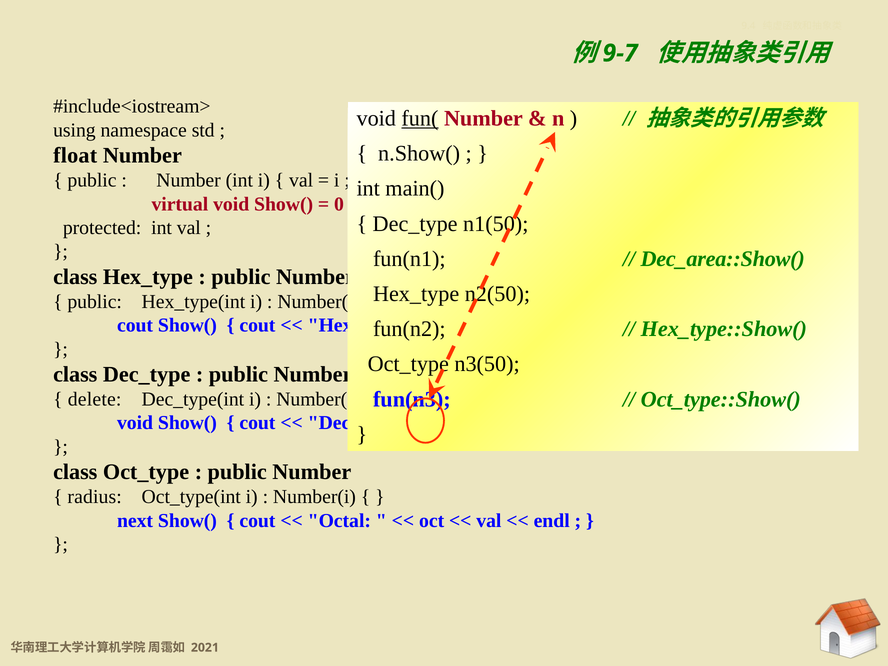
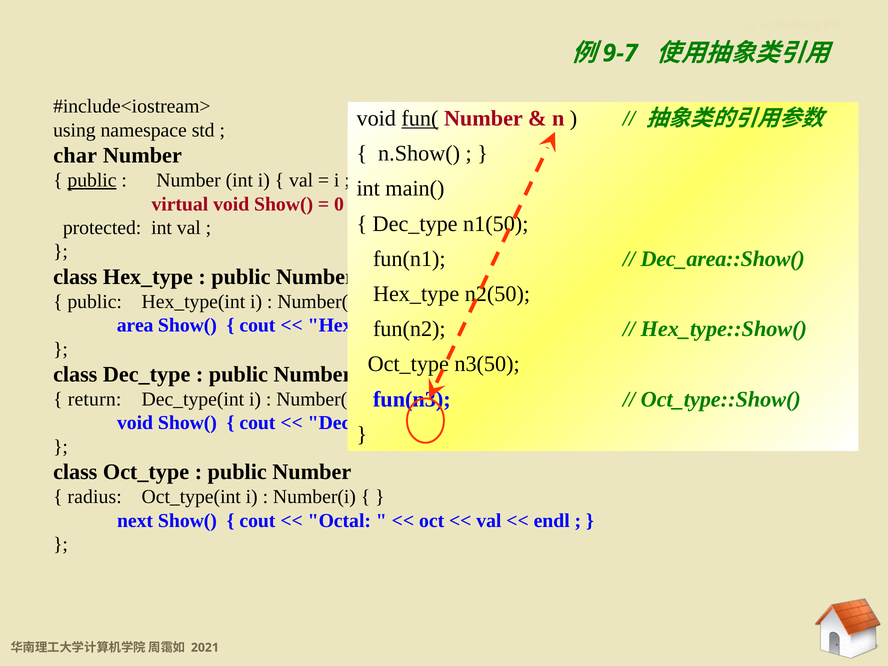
float: float -> char (75, 155)
public underline: none -> present (92, 180)
cout: cout -> area (135, 325)
delete: delete -> return (95, 399)
